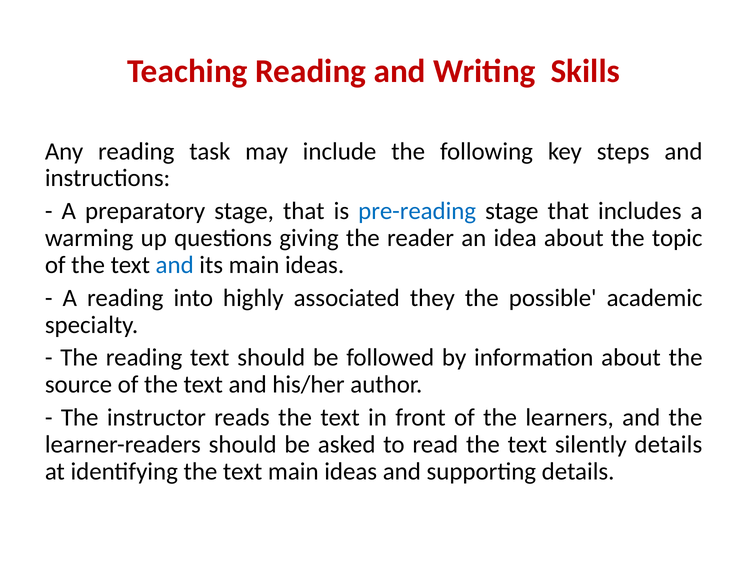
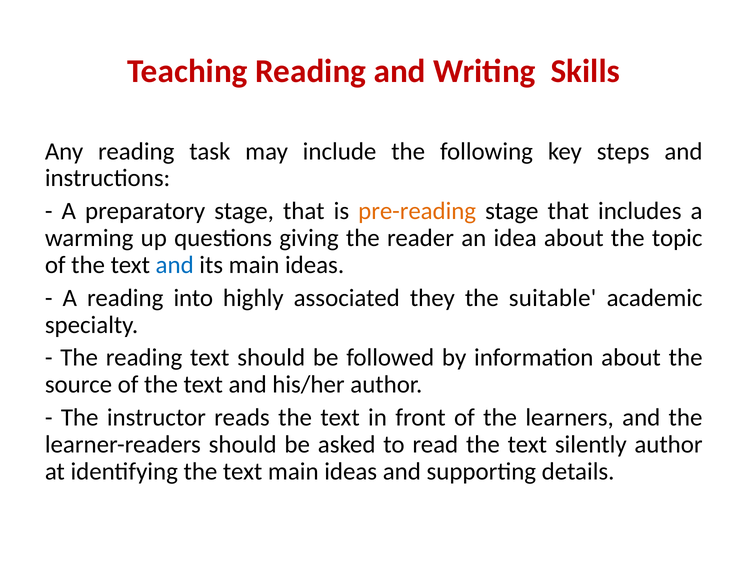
pre-reading colour: blue -> orange (417, 211)
possible: possible -> suitable (553, 298)
silently details: details -> author (668, 444)
